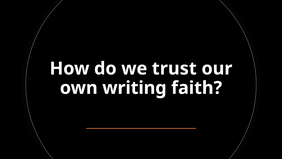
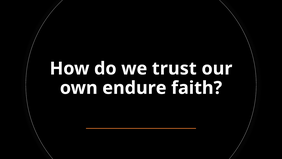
writing: writing -> endure (134, 88)
